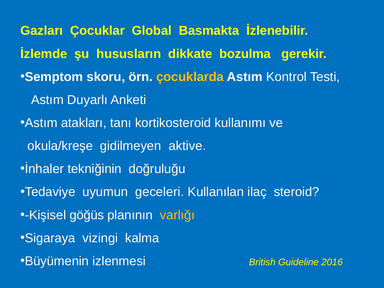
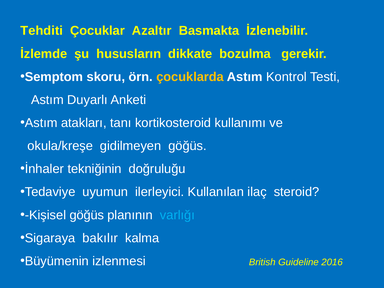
Gazları: Gazları -> Tehditi (42, 31)
Global: Global -> Azaltır (152, 31)
gidilmeyen aktive: aktive -> göğüs (187, 146)
geceleri: geceleri -> ilerleyici (160, 192)
varlığı colour: yellow -> light blue (177, 215)
vizingi: vizingi -> bakılır (100, 238)
